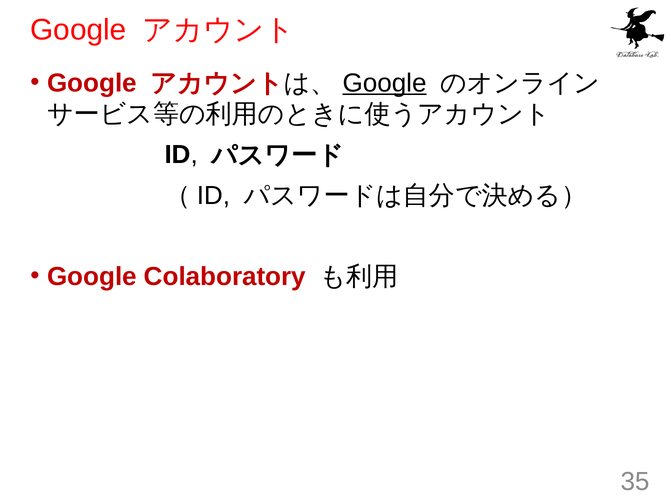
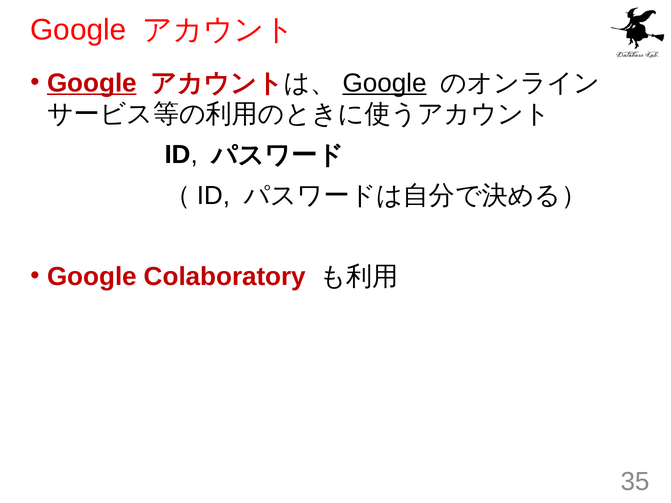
Google underline: none -> present (92, 83)
